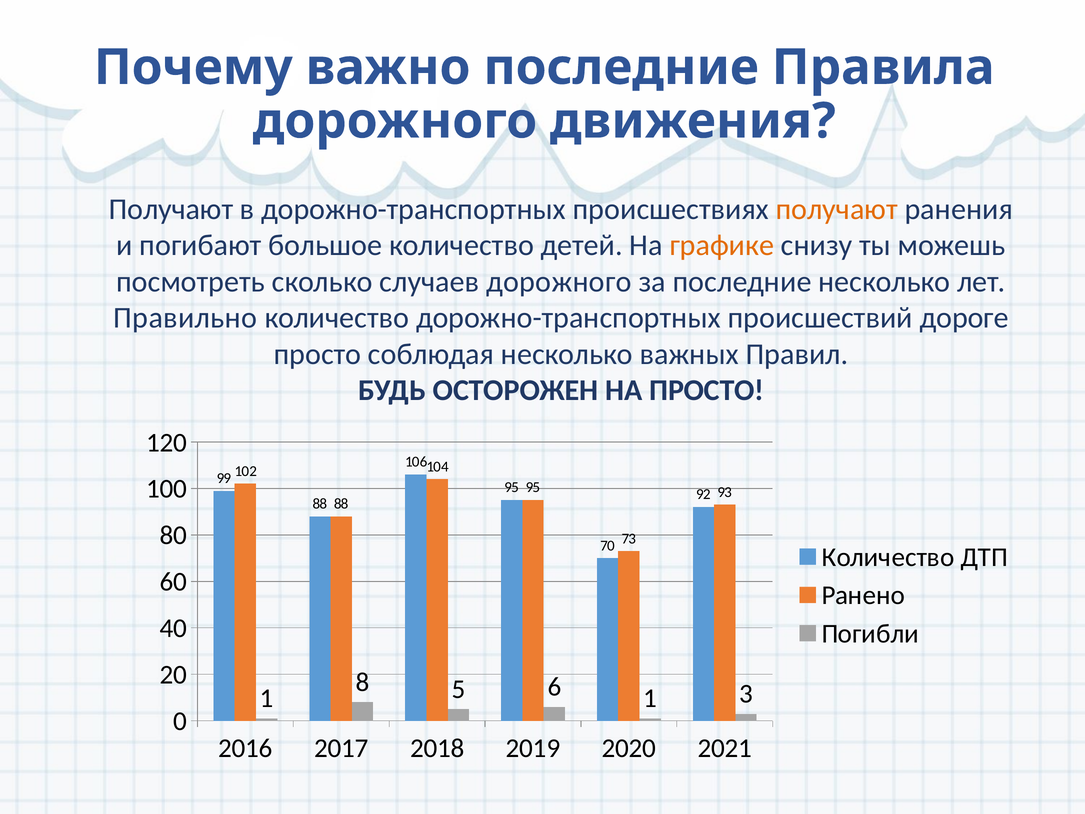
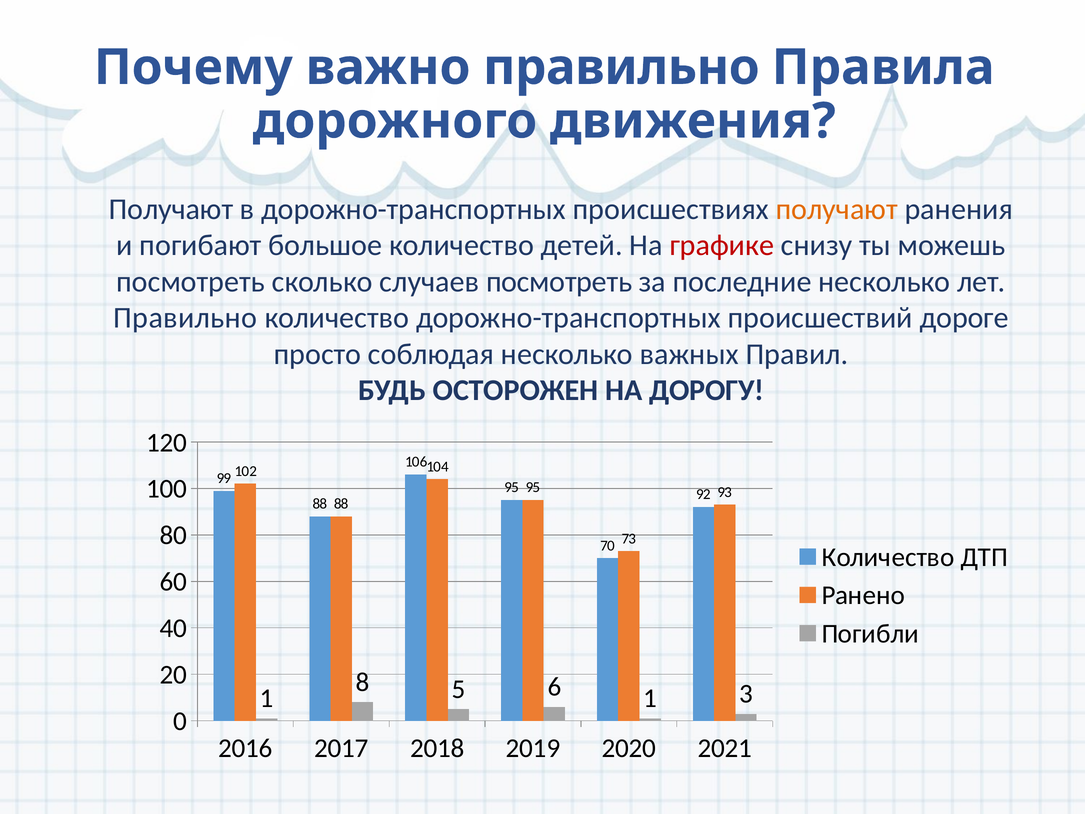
важно последние: последние -> правильно (621, 67)
графике colour: orange -> red (722, 245)
случаев дорожного: дорожного -> посмотреть (559, 282)
НА ПРОСТО: ПРОСТО -> ДОРОГУ (707, 390)
